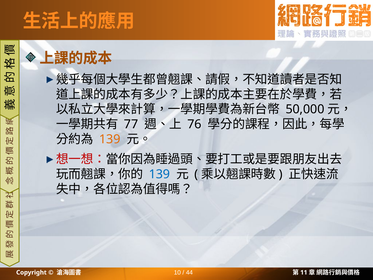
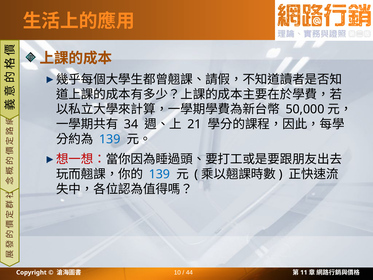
77: 77 -> 34 (131, 124)
76: 76 -> 21 (194, 124)
139 colour: orange -> blue (110, 139)
